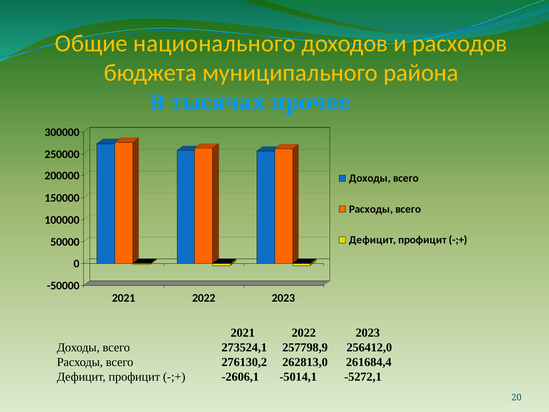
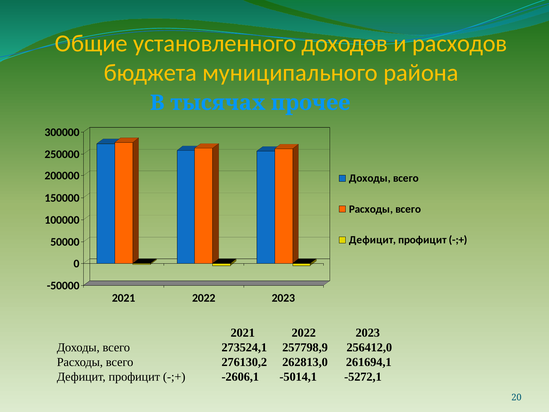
национального: национального -> установленного (215, 44)
261684,4: 261684,4 -> 261694,1 (369, 362)
